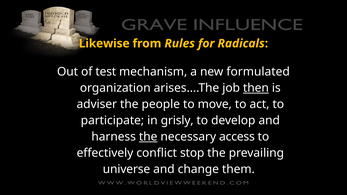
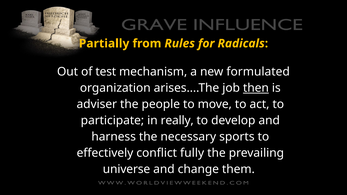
Likewise: Likewise -> Partially (104, 43)
grisly: grisly -> really (177, 121)
the underline: present -> none (148, 137)
access: access -> sports (237, 137)
stop: stop -> fully (192, 153)
